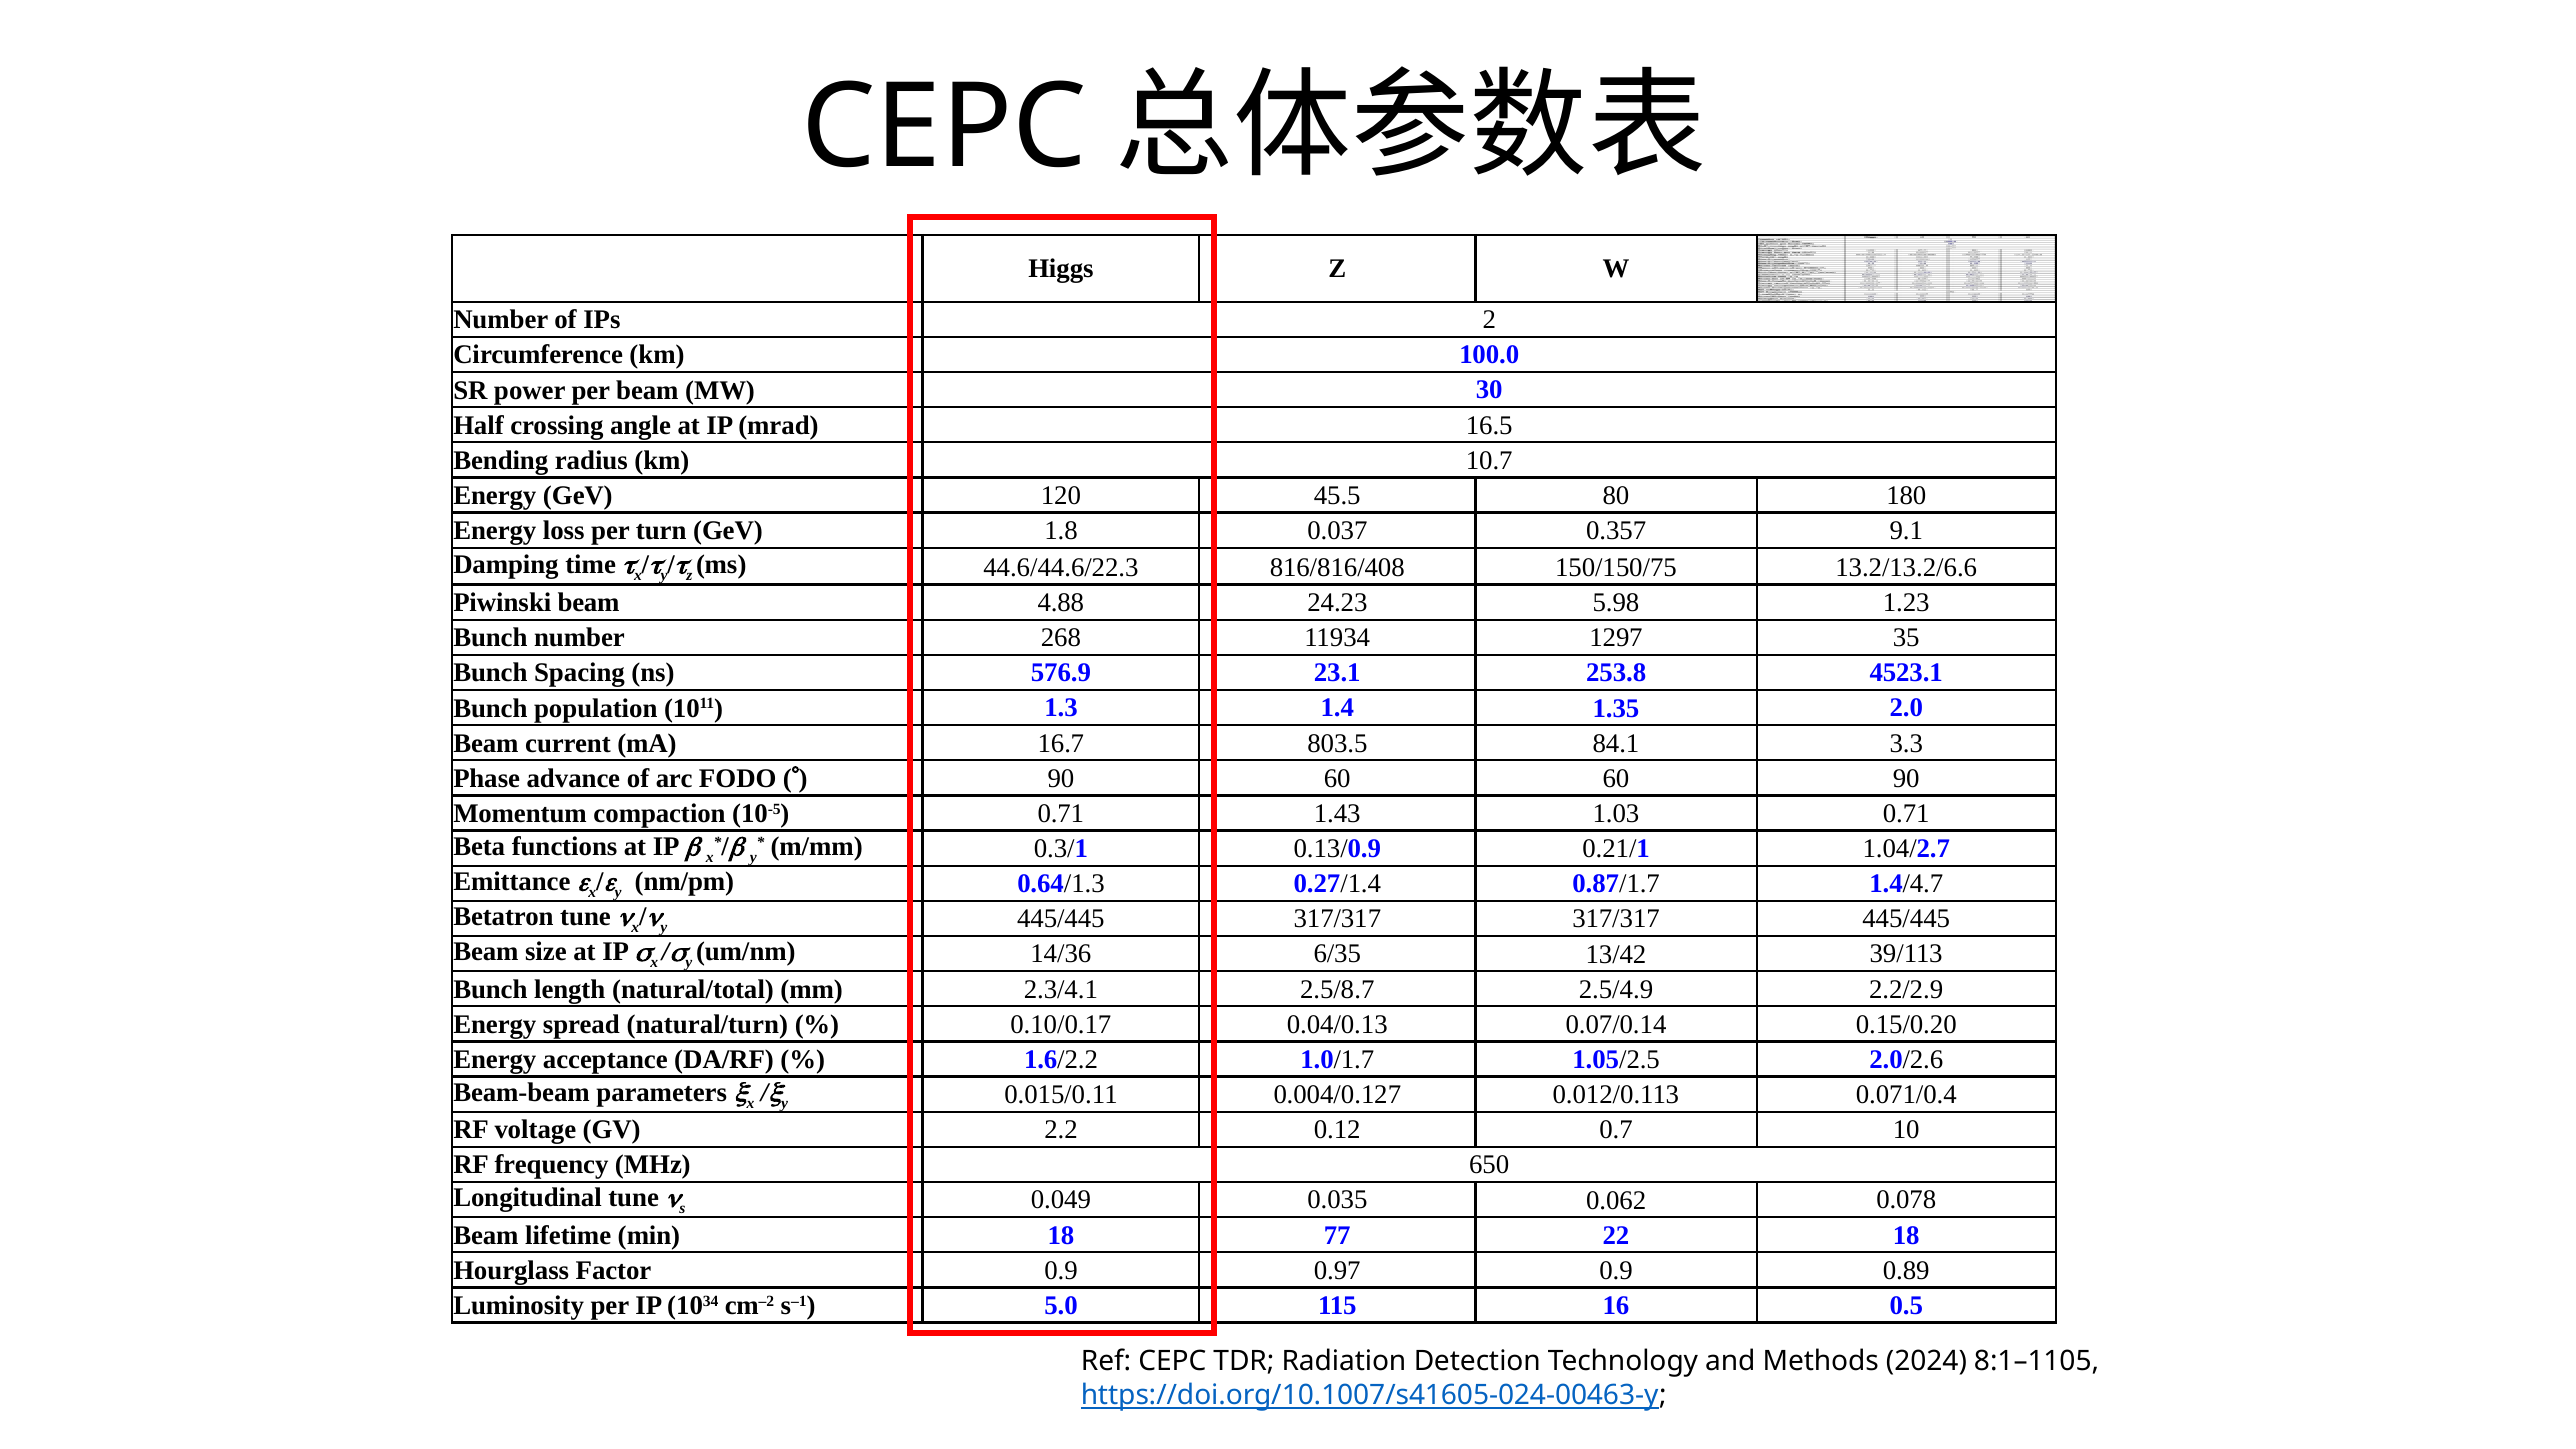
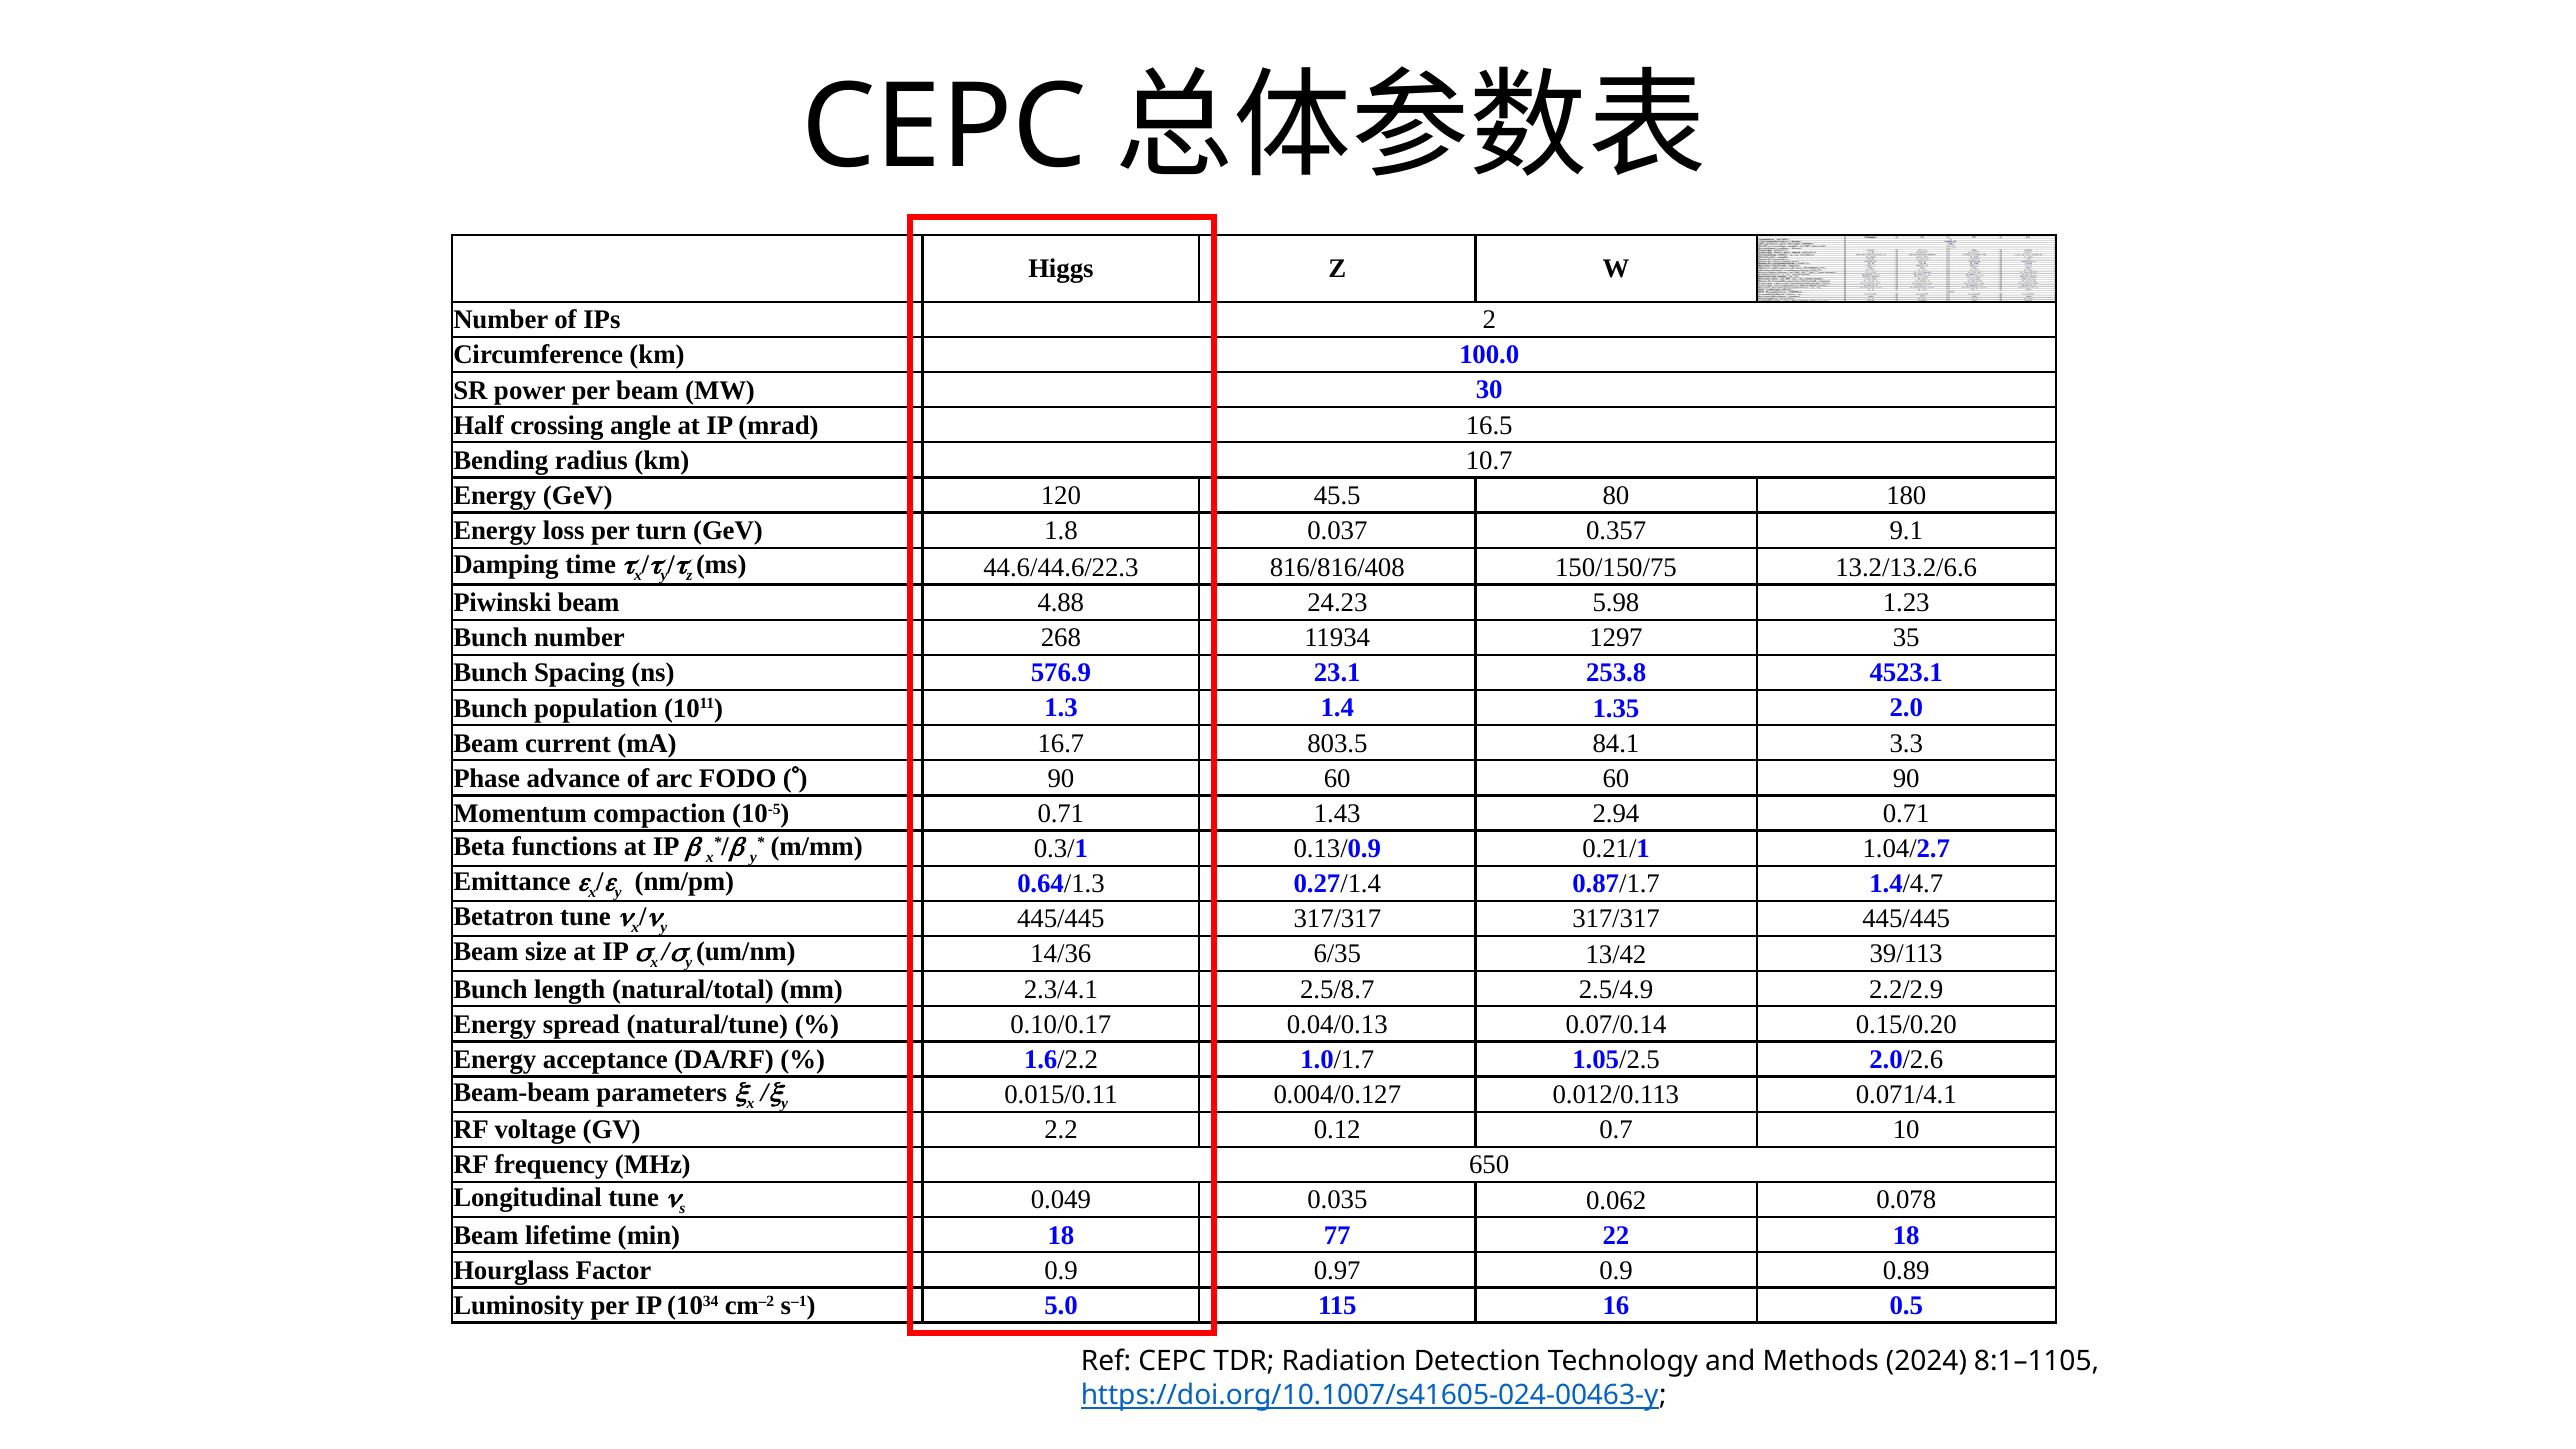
1.03: 1.03 -> 2.94 (1616, 814)
natural/turn: natural/turn -> natural/tune (707, 1024)
0.071/0.4: 0.071/0.4 -> 0.071/4.1 (1906, 1095)
